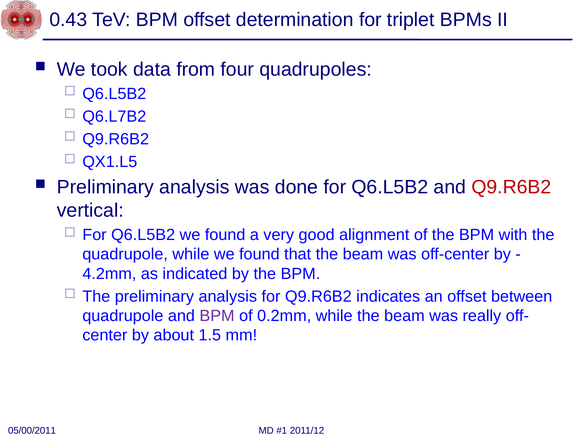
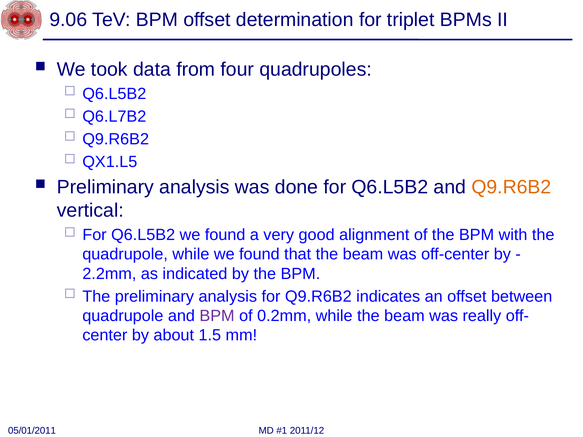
0.43: 0.43 -> 9.06 (68, 20)
Q9.R6B2 colour: red -> orange (511, 187)
4.2mm: 4.2mm -> 2.2mm (109, 274)
05/00/2011: 05/00/2011 -> 05/01/2011 (32, 431)
